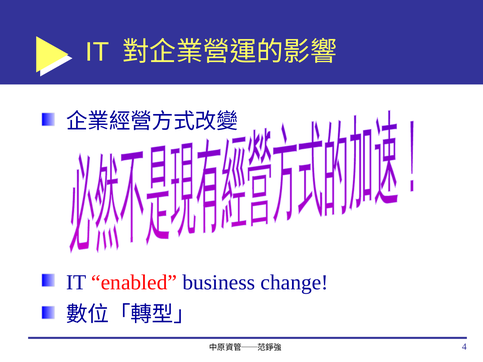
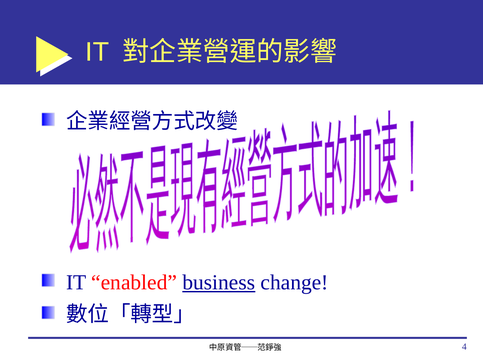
business underline: none -> present (219, 283)
